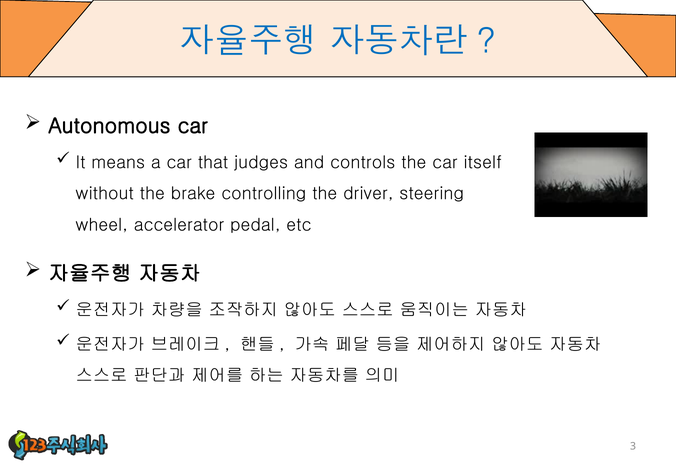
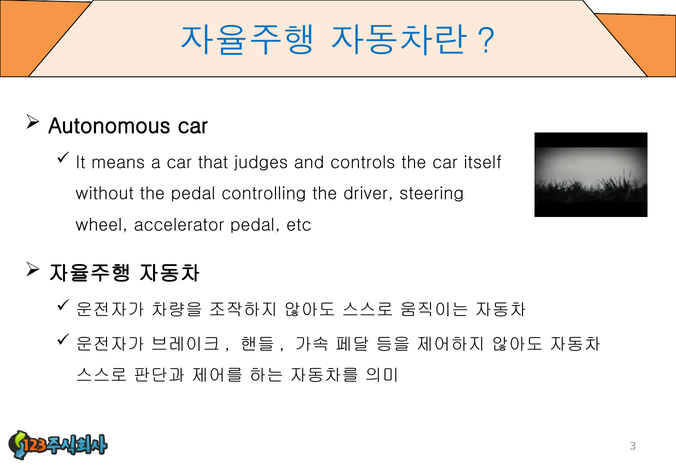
the brake: brake -> pedal (193, 194)
